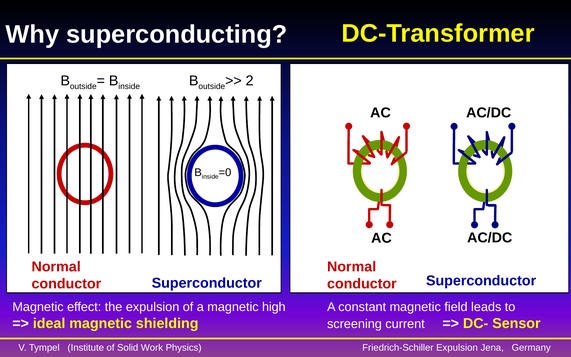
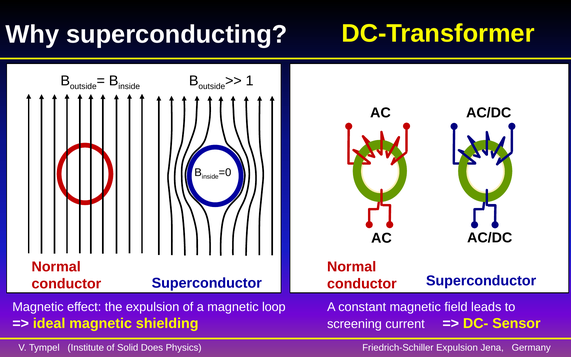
2: 2 -> 1 (250, 81)
high: high -> loop (274, 307)
Work: Work -> Does (152, 348)
